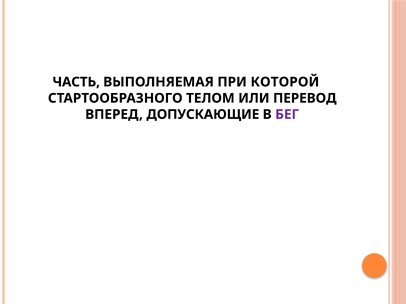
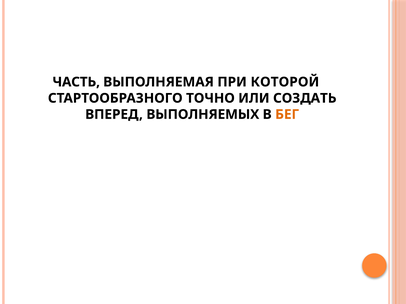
ТЕЛОМ: ТЕЛОМ -> ТОЧНО (210, 98)
ПЕРЕВОД: ПЕРЕВОД -> СОЗДАТЬ (305, 98)
ДОПУСКАЮЩИЕ: ДОПУСКАЮЩИЕ -> ВЫПОЛНЯЕМЫХ (203, 115)
БЕГ colour: purple -> orange (287, 115)
